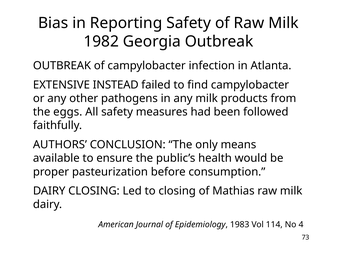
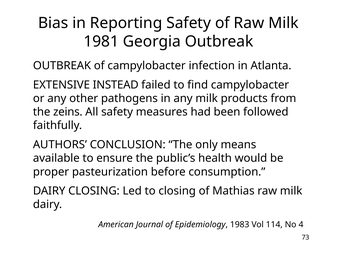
1982: 1982 -> 1981 (101, 41)
eggs: eggs -> zeins (68, 112)
